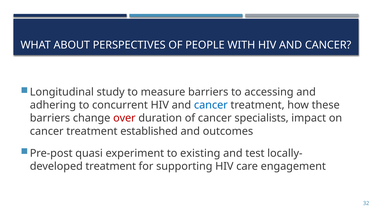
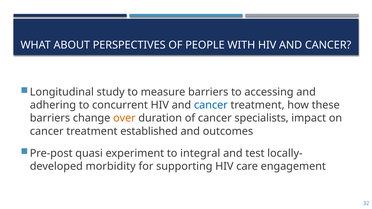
over colour: red -> orange (124, 118)
existing: existing -> integral (200, 154)
treatment: treatment -> morbidity (111, 167)
